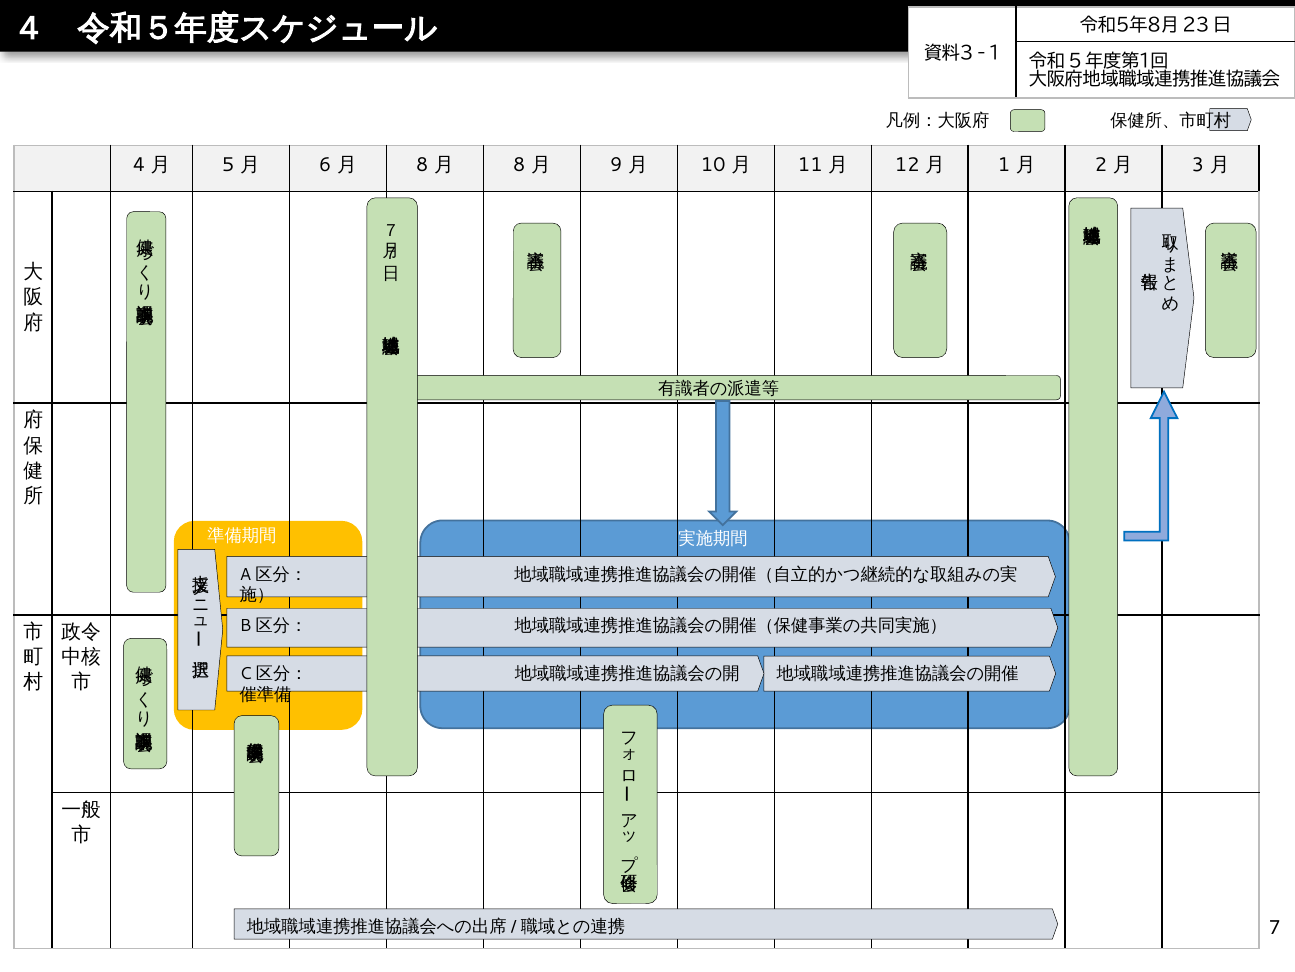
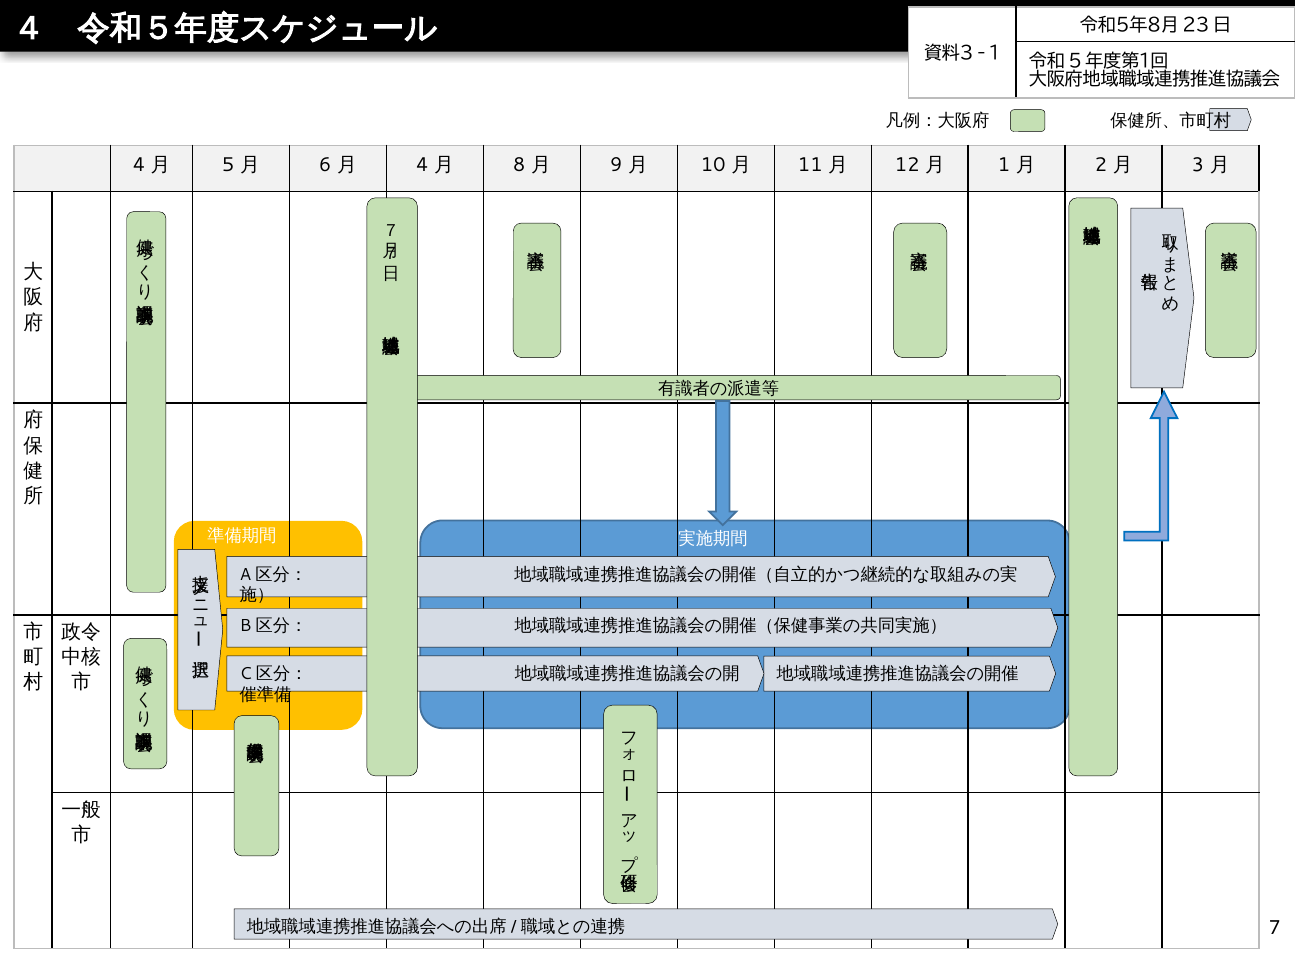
8: 8 -> 4 (422, 165)
